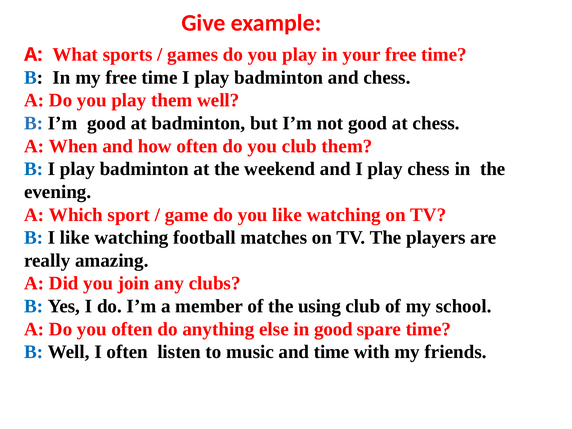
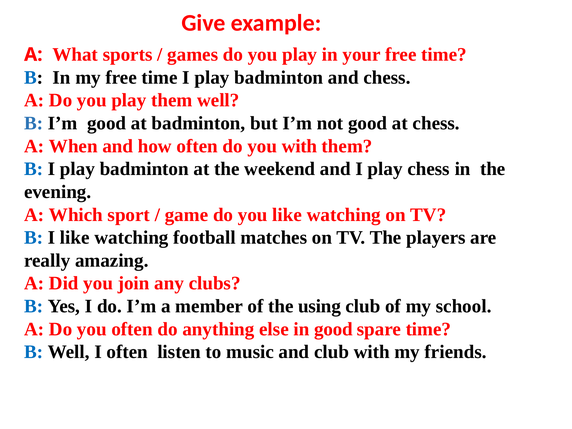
you club: club -> with (299, 146)
and time: time -> club (331, 352)
